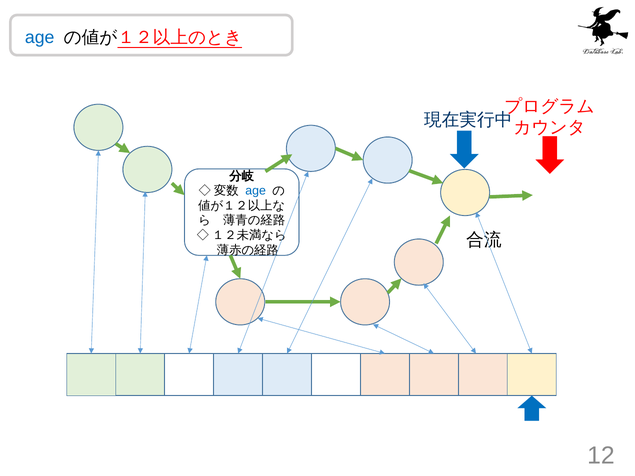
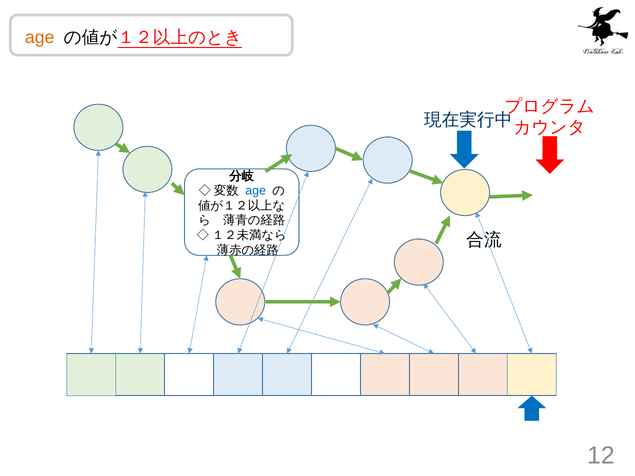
age colour: blue -> orange (40, 37)
